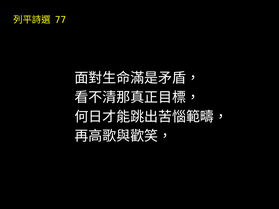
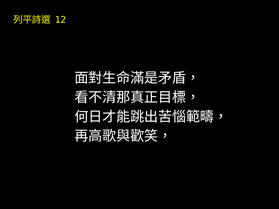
77: 77 -> 12 (60, 20)
